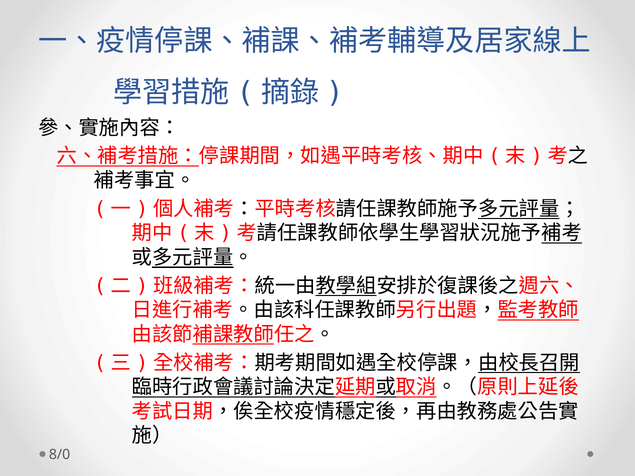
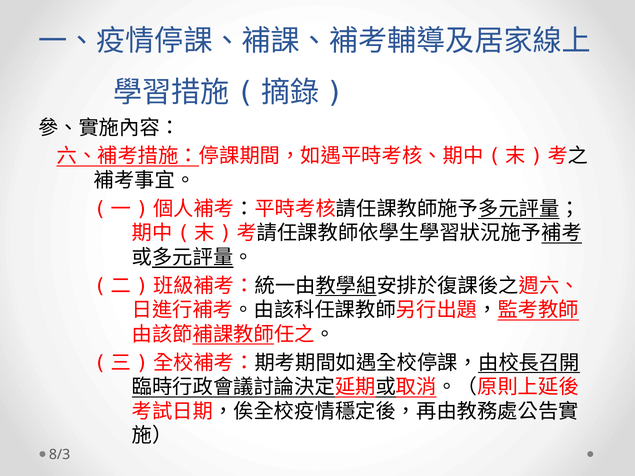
8/0: 8/0 -> 8/3 (60, 455)
